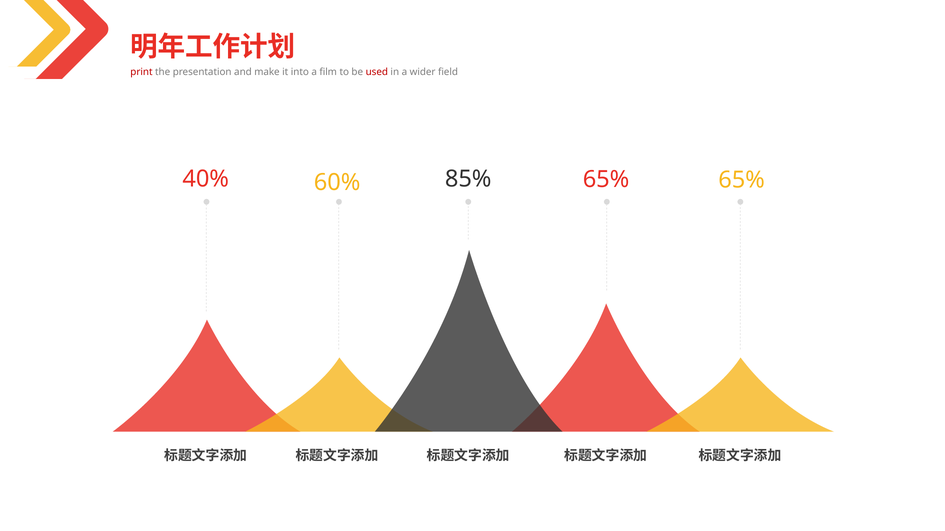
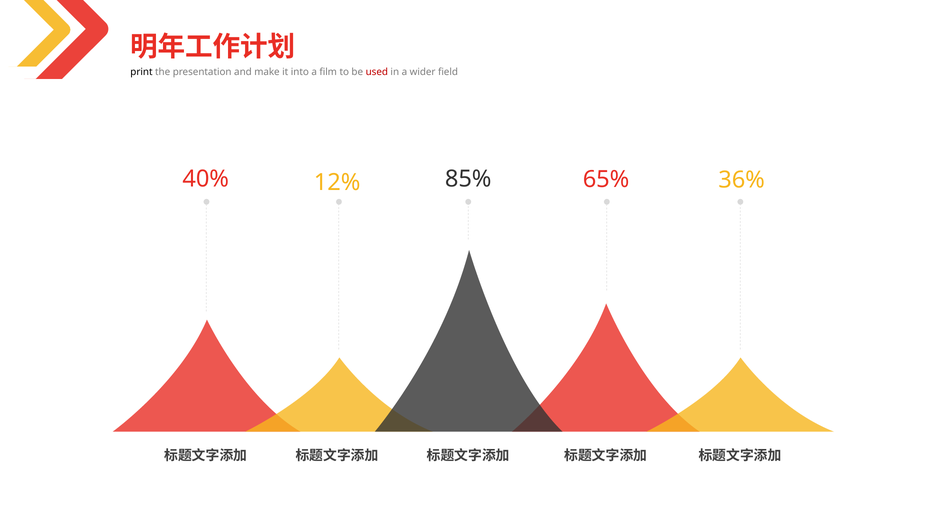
print colour: red -> black (141, 72)
85% 65%: 65% -> 36% (742, 180)
60%: 60% -> 12% (337, 182)
